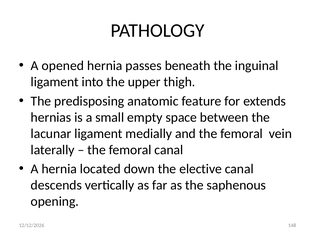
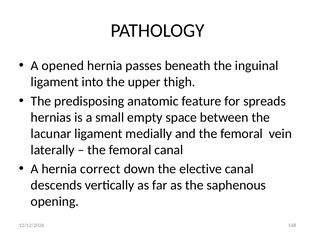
extends: extends -> spreads (265, 101)
located: located -> correct (100, 169)
